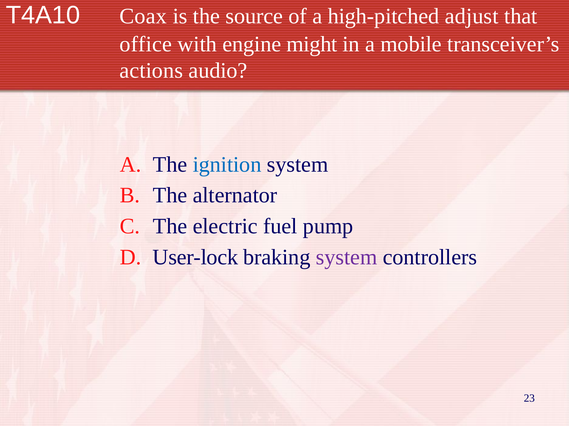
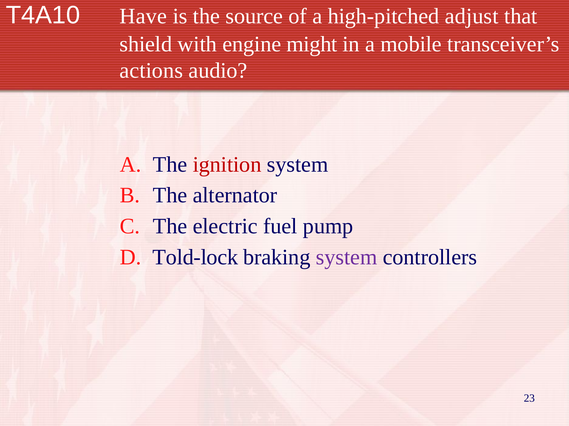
Coax: Coax -> Have (143, 16)
office: office -> shield (146, 44)
ignition colour: blue -> red (227, 165)
User-lock: User-lock -> Told-lock (195, 258)
